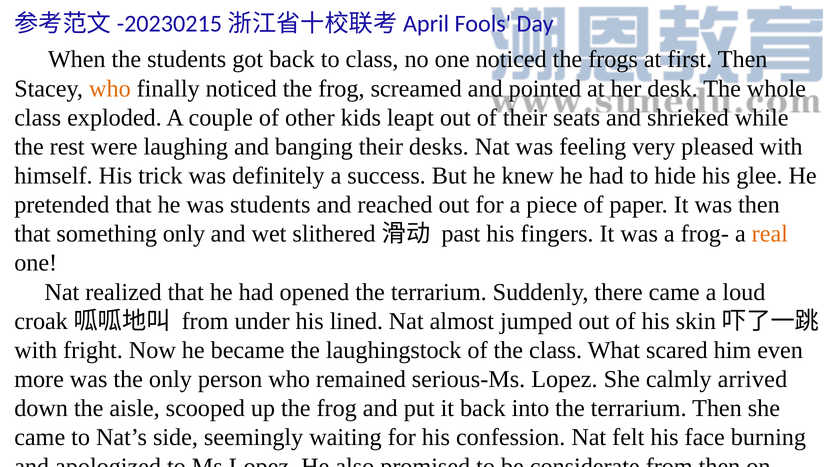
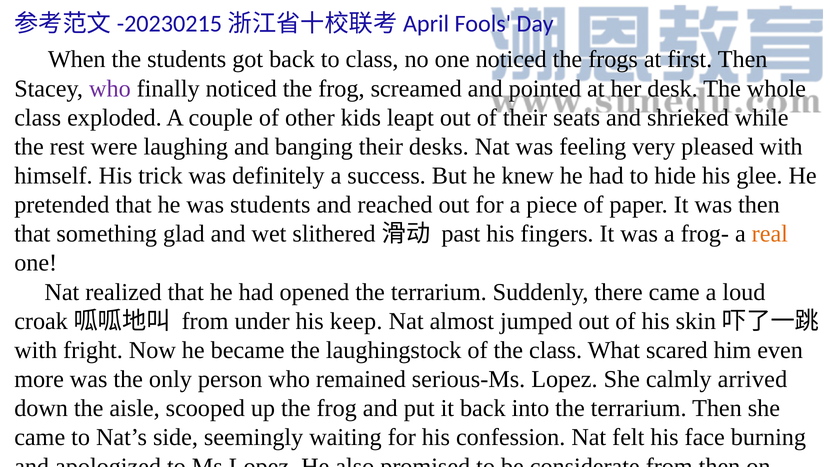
who colour: orange -> purple (110, 89)
something only: only -> glad (184, 234)
lined: lined -> keep (356, 321)
